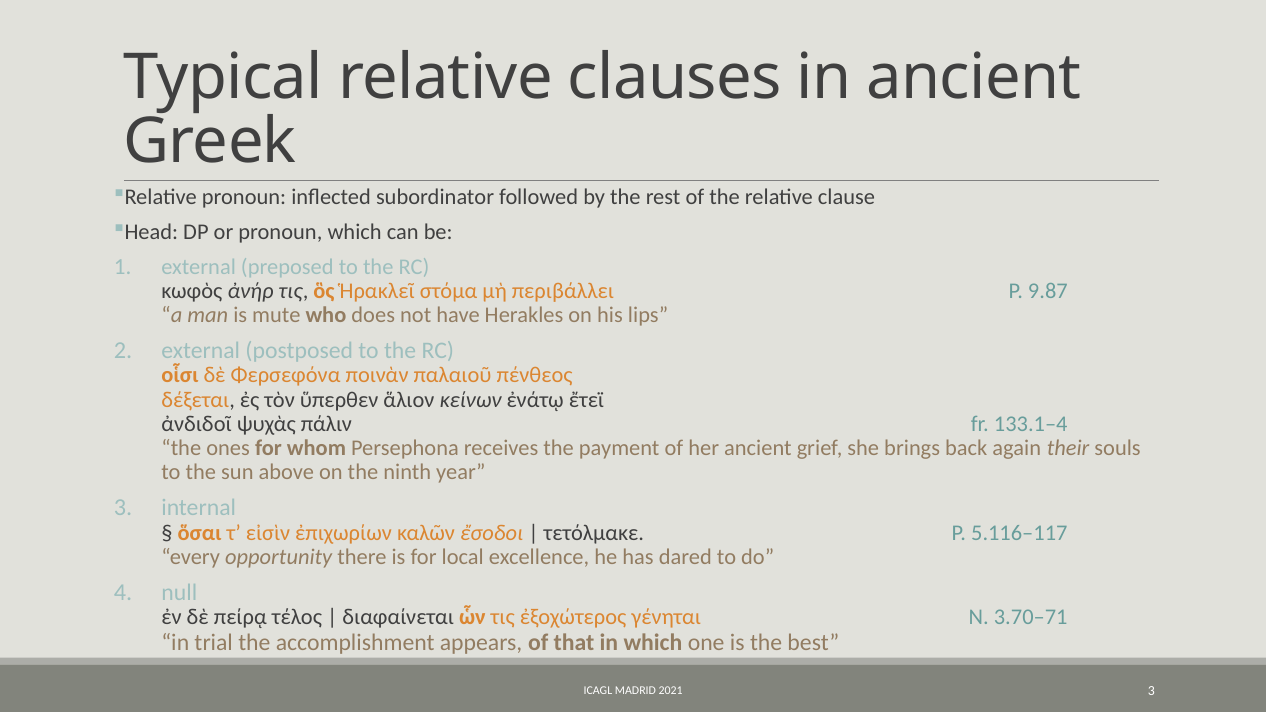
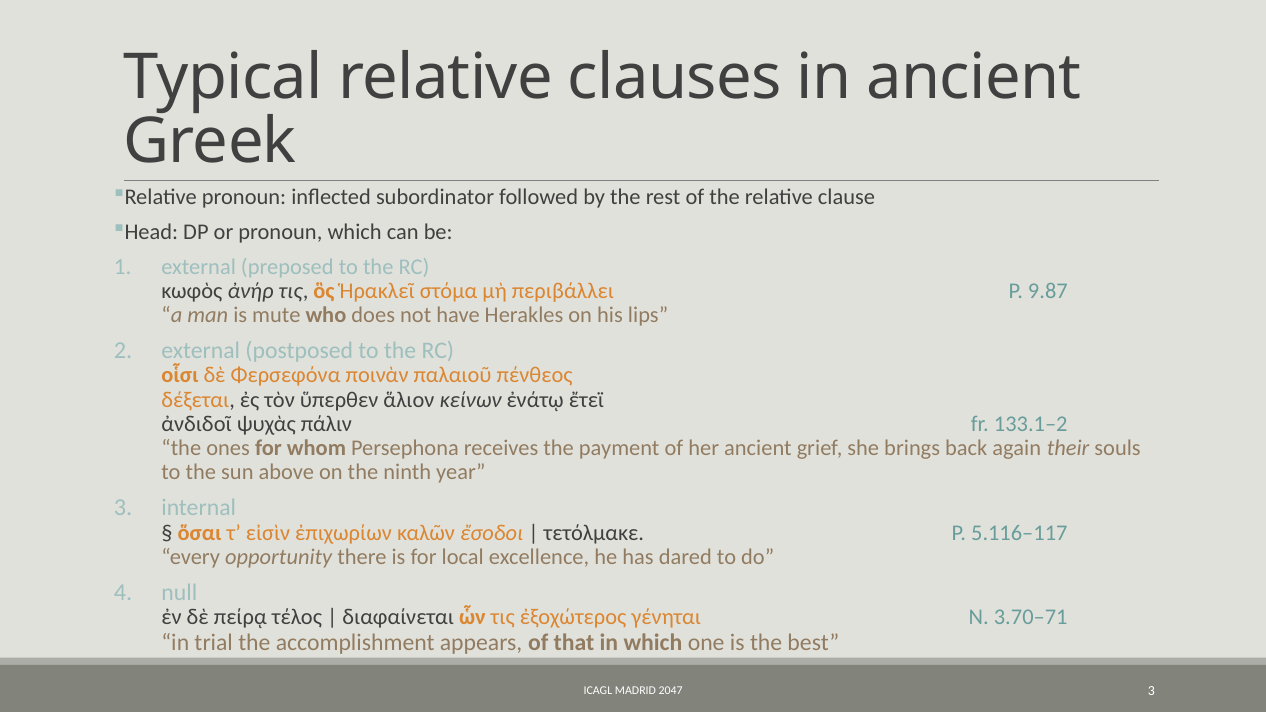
133.1–4: 133.1–4 -> 133.1–2 (1031, 424)
2021: 2021 -> 2047 (671, 690)
